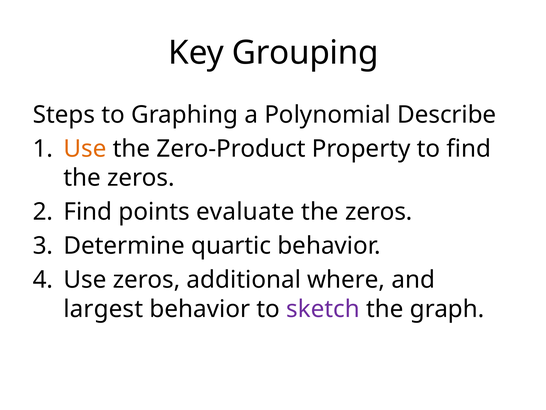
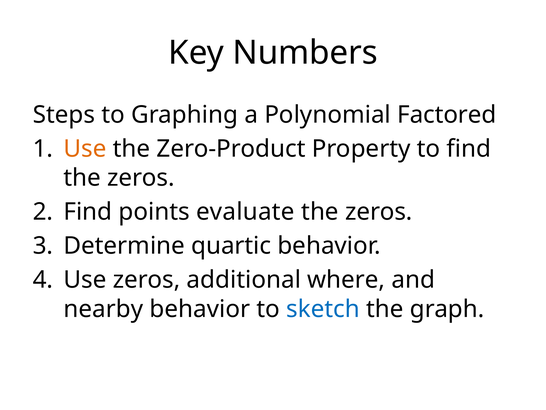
Grouping: Grouping -> Numbers (305, 53)
Describe: Describe -> Factored (447, 115)
largest: largest -> nearby (103, 309)
sketch colour: purple -> blue (323, 309)
